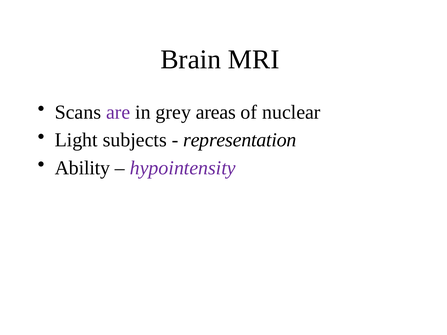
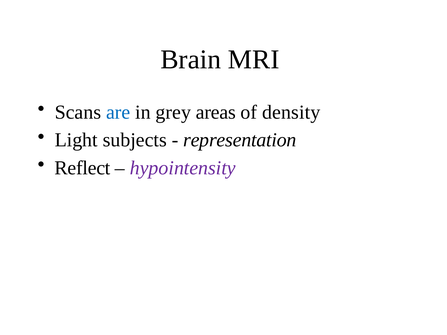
are colour: purple -> blue (118, 112)
nuclear: nuclear -> density (291, 112)
Ability: Ability -> Reflect (82, 168)
